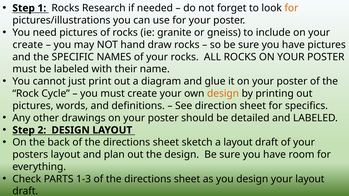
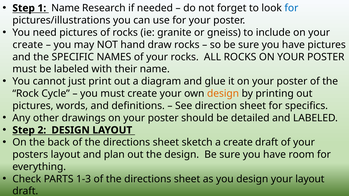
1 Rocks: Rocks -> Name (65, 8)
for colour: orange -> blue (291, 8)
a layout: layout -> create (238, 143)
